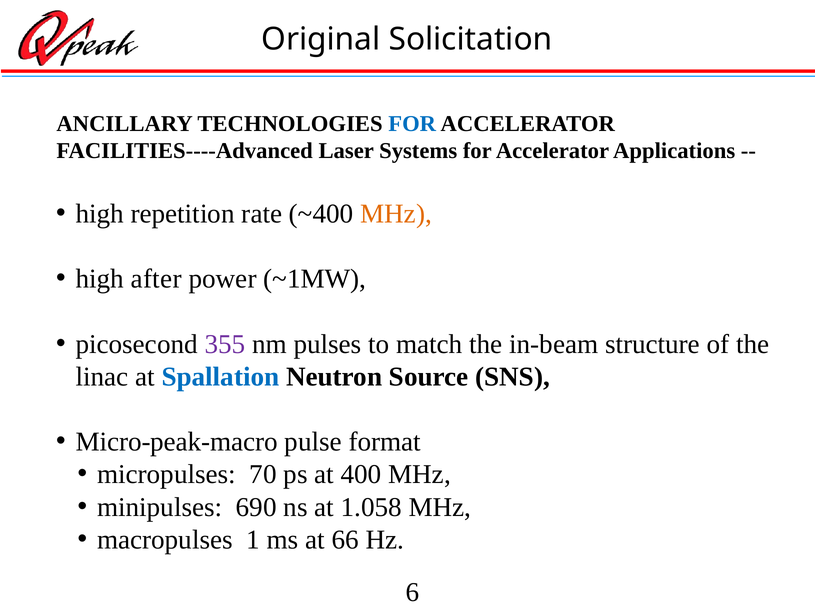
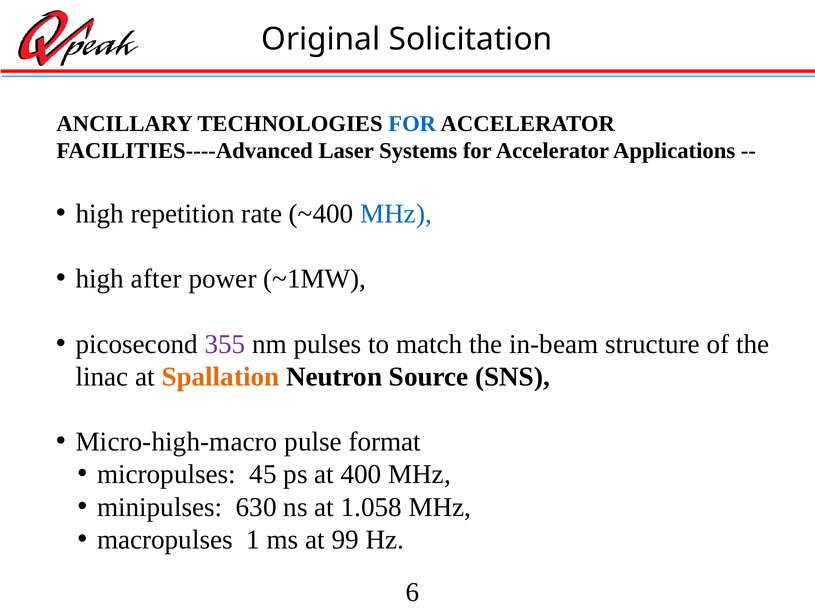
MHz colour: orange -> blue (396, 214)
Spallation colour: blue -> orange (220, 377)
Micro-peak-macro: Micro-peak-macro -> Micro-high-macro (177, 442)
70: 70 -> 45 (263, 475)
690: 690 -> 630 (256, 507)
66: 66 -> 99 (345, 540)
